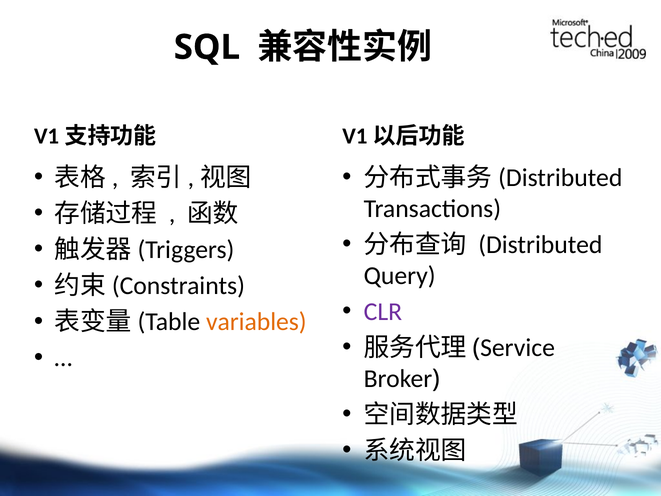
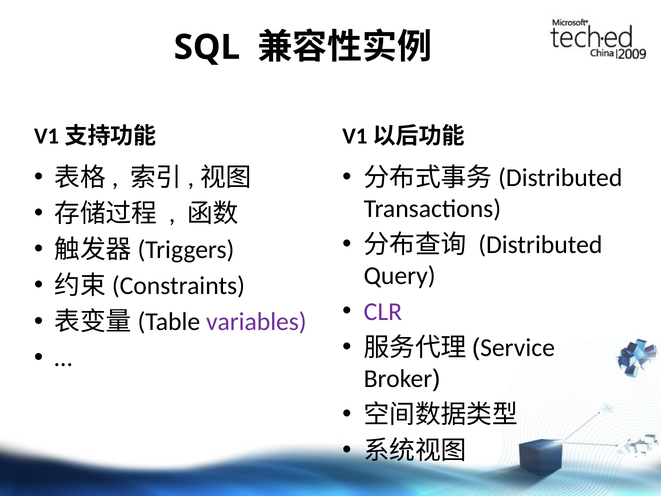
variables colour: orange -> purple (256, 322)
